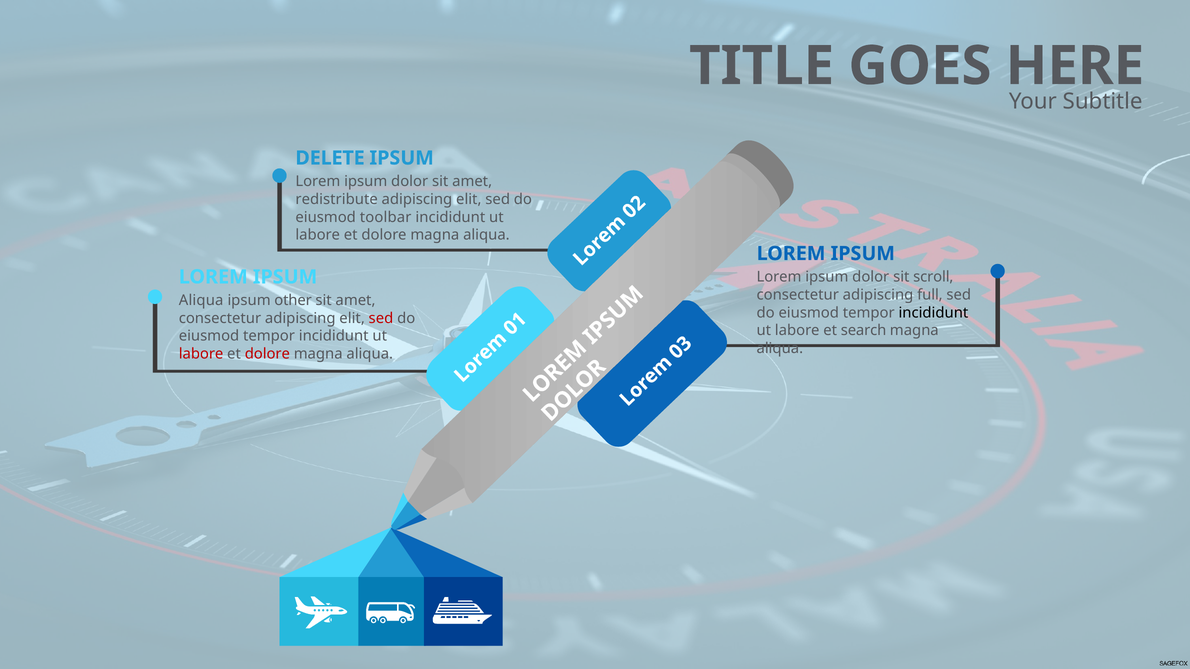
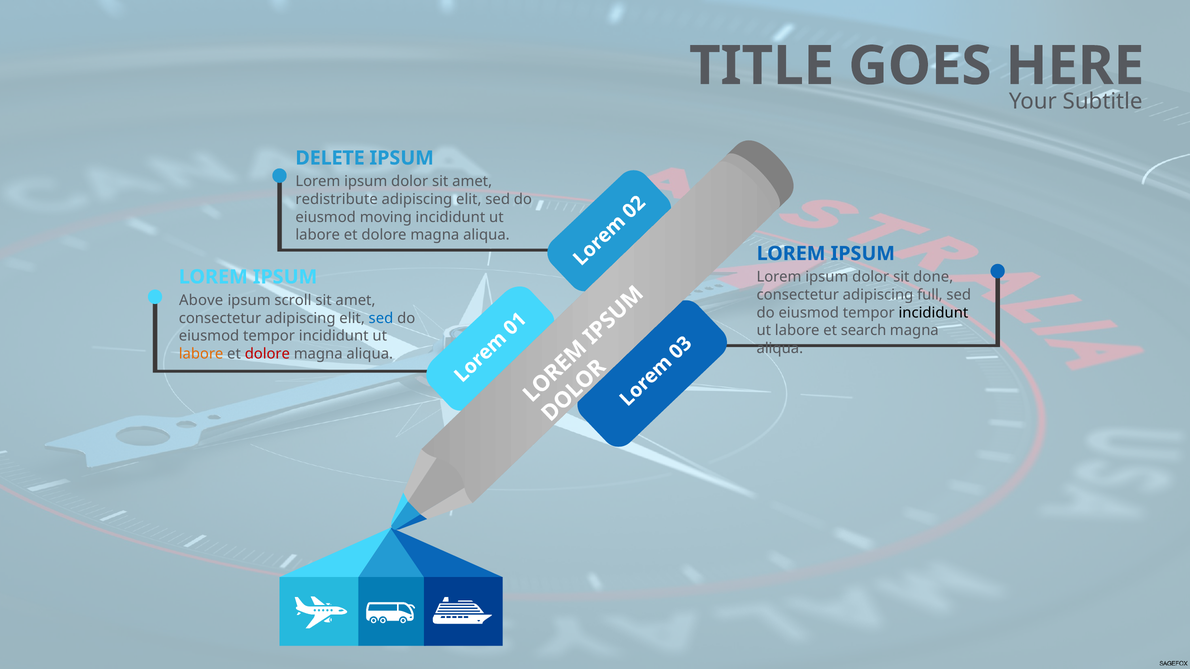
toolbar: toolbar -> moving (386, 217)
scroll: scroll -> done (933, 277)
Aliqua: Aliqua -> Above (201, 300)
other: other -> scroll (293, 300)
sed colour: red -> blue (381, 318)
labore colour: red -> orange (201, 354)
